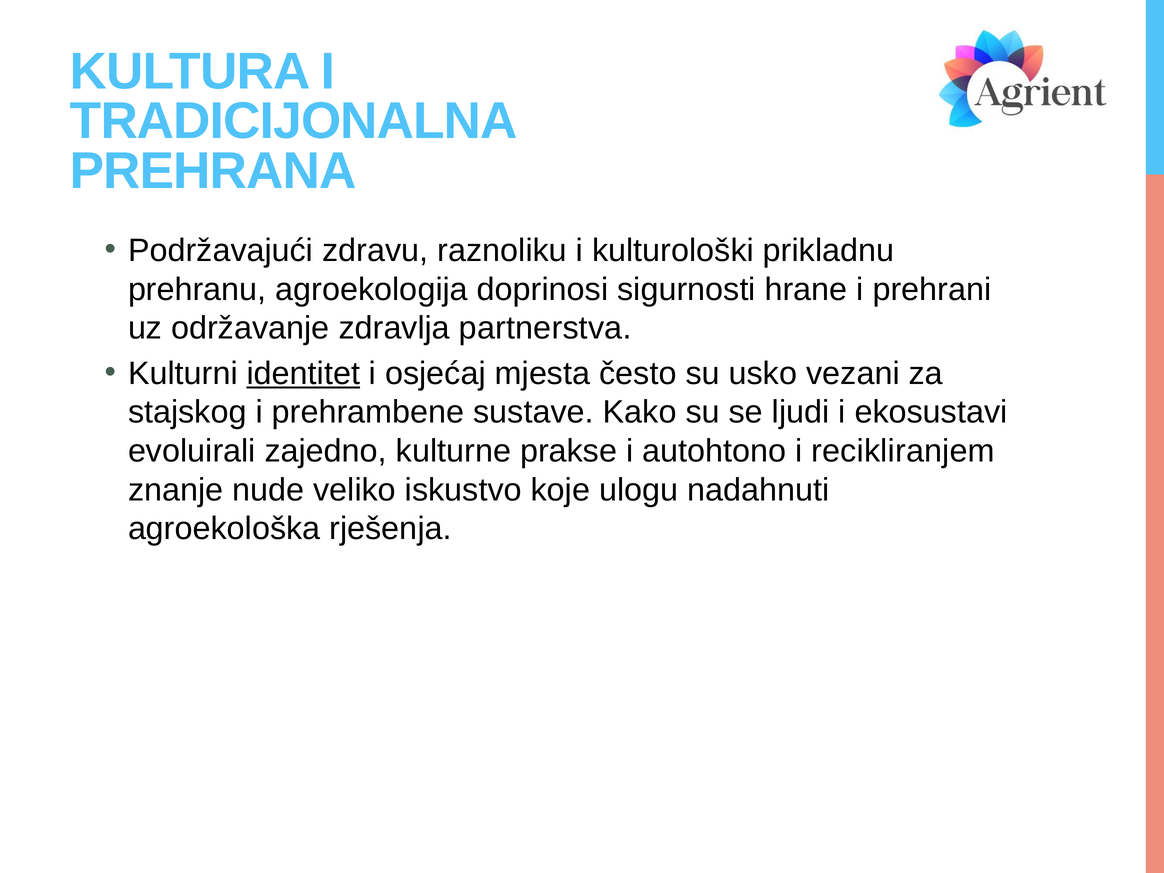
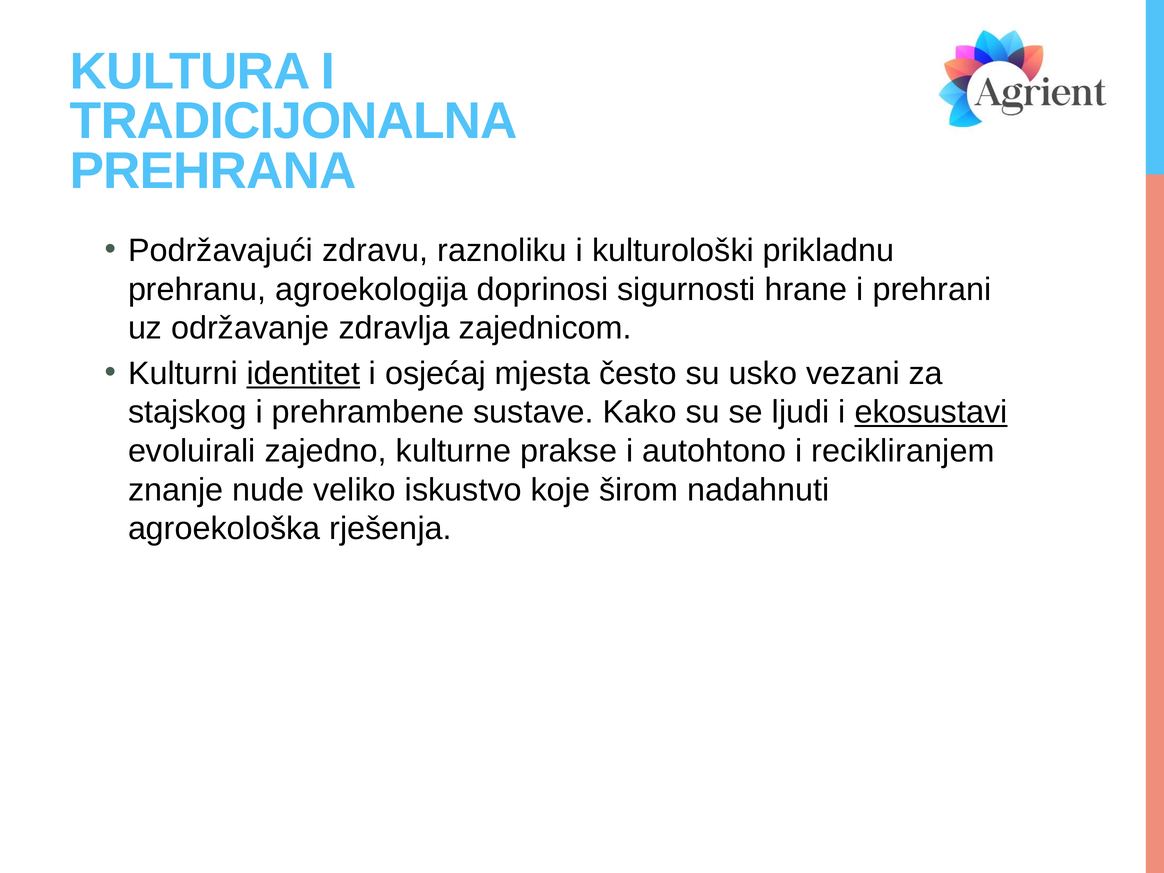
partnerstva: partnerstva -> zajednicom (545, 328)
ekosustavi underline: none -> present (931, 412)
ulogu: ulogu -> širom (639, 490)
